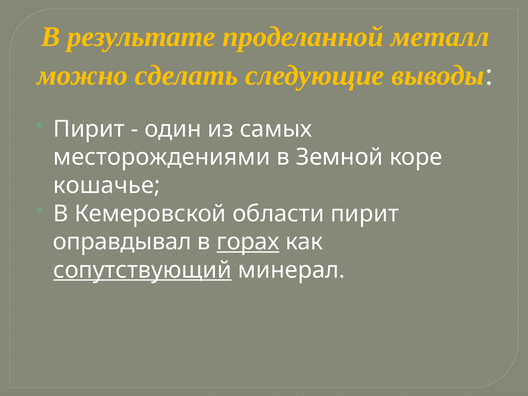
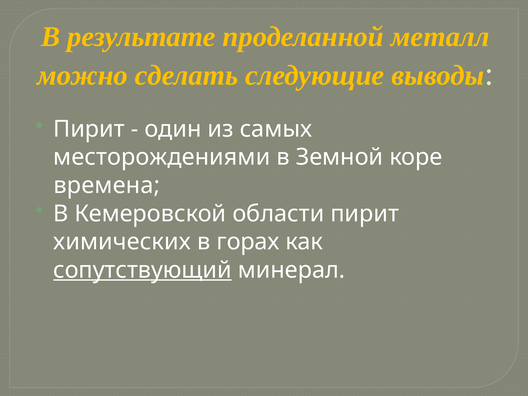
кошачье: кошачье -> времена (107, 185)
оправдывал: оправдывал -> химических (122, 242)
горах underline: present -> none (248, 242)
